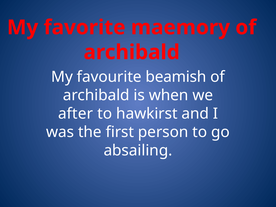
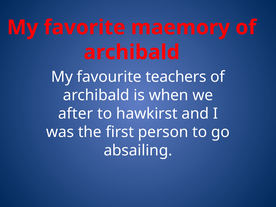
beamish: beamish -> teachers (176, 77)
